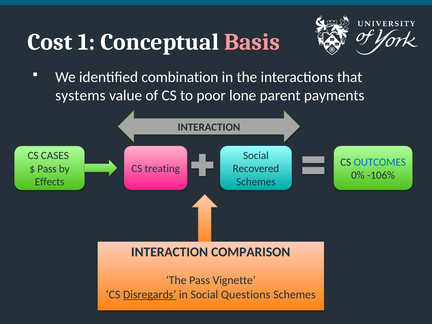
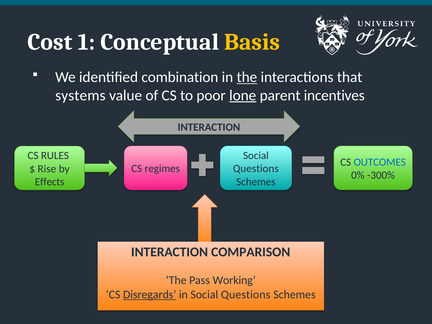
Basis colour: pink -> yellow (252, 42)
the underline: none -> present (247, 77)
lone underline: none -> present (243, 95)
payments: payments -> incentives (334, 95)
CASES: CASES -> RULES (55, 156)
treating: treating -> regimes (162, 169)
Recovered: Recovered -> Questions (256, 169)
Pass: Pass -> Rise (47, 169)
-106%: -106% -> -300% (381, 175)
Vignette: Vignette -> Working (234, 281)
